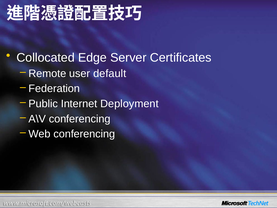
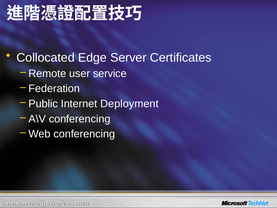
default: default -> service (110, 73)
